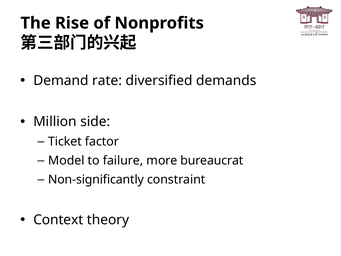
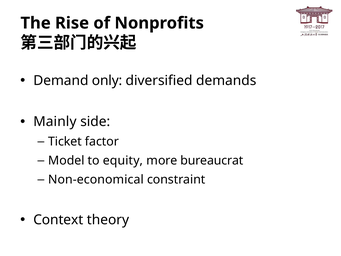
rate: rate -> only (107, 81)
Million: Million -> Mainly (55, 122)
failure: failure -> equity (123, 160)
Non-significantly: Non-significantly -> Non-economical (96, 179)
